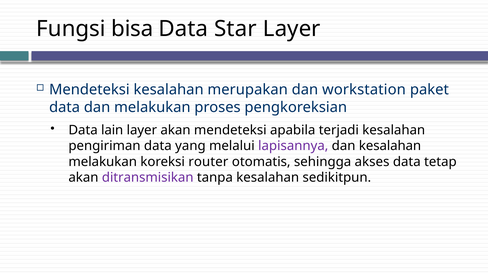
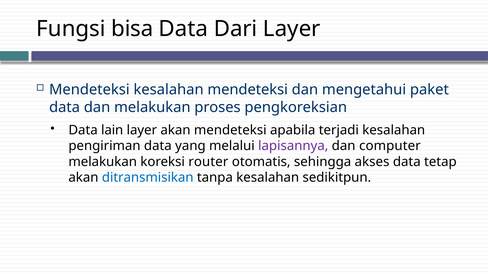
Star: Star -> Dari (236, 29)
kesalahan merupakan: merupakan -> mendeteksi (248, 90)
workstation: workstation -> mengetahui (364, 90)
dan kesalahan: kesalahan -> computer (390, 146)
ditransmisikan colour: purple -> blue (148, 178)
